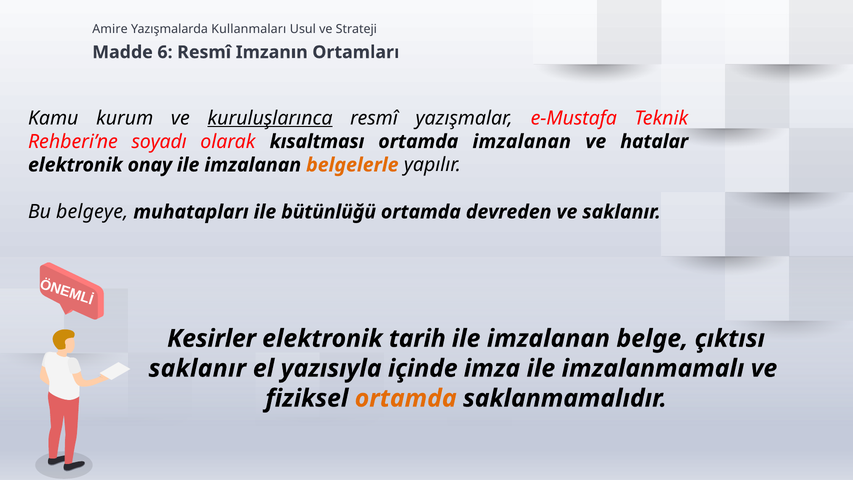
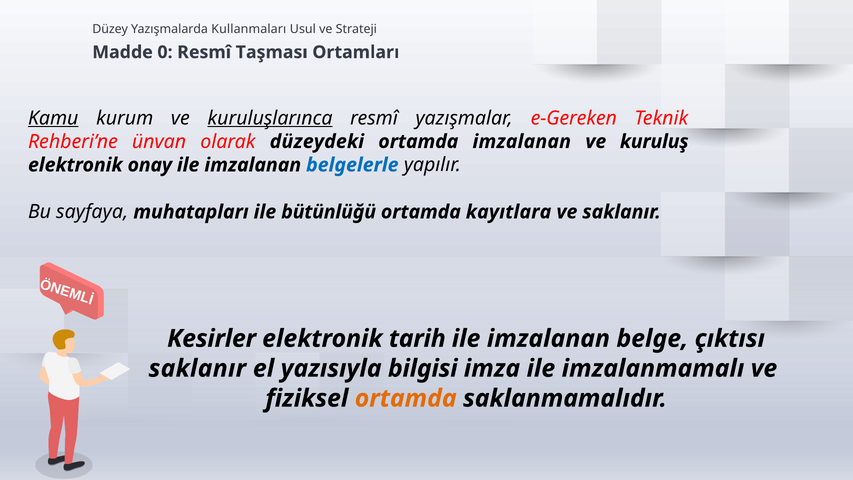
Amire: Amire -> Düzey (110, 29)
6: 6 -> 0 (165, 52)
Imzanın: Imzanın -> Taşması (272, 52)
Kamu underline: none -> present (53, 118)
e-Mustafa: e-Mustafa -> e-Gereken (574, 118)
soyadı: soyadı -> ünvan (159, 141)
kısaltması: kısaltması -> düzeydeki (317, 141)
hatalar: hatalar -> kuruluş (654, 141)
belgelerle colour: orange -> blue (352, 165)
belgeye: belgeye -> sayfaya (92, 212)
devreden: devreden -> kayıtlara (509, 212)
içinde: içinde -> bilgisi (423, 368)
